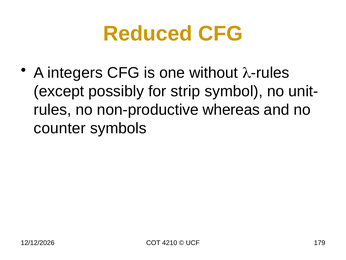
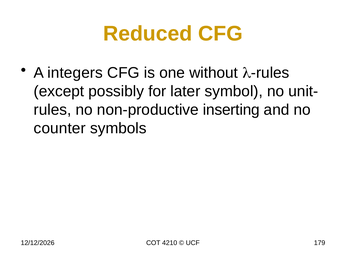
strip: strip -> later (185, 91)
whereas: whereas -> inserting (231, 109)
